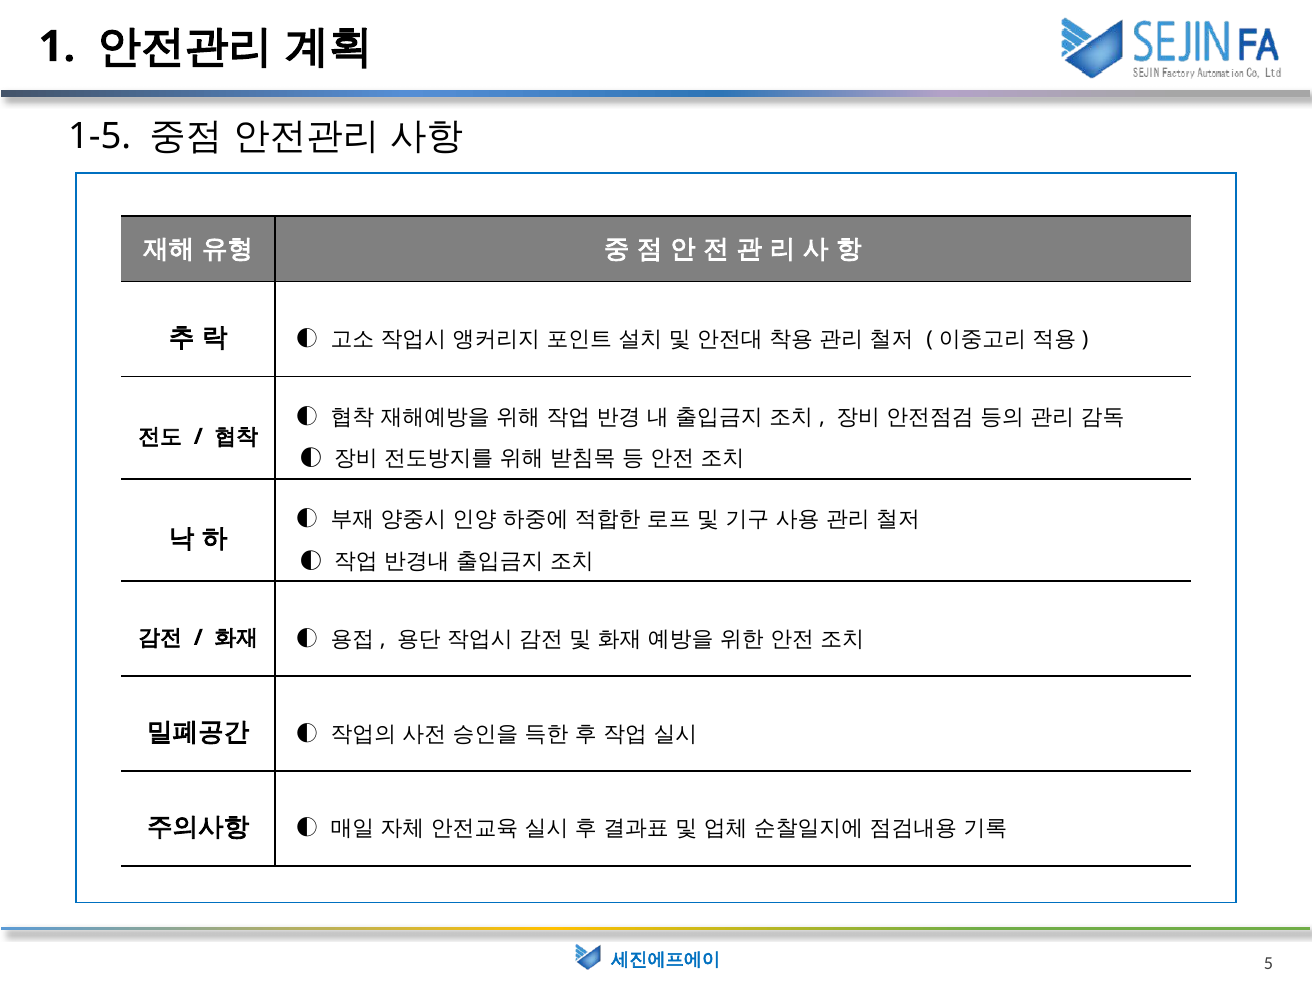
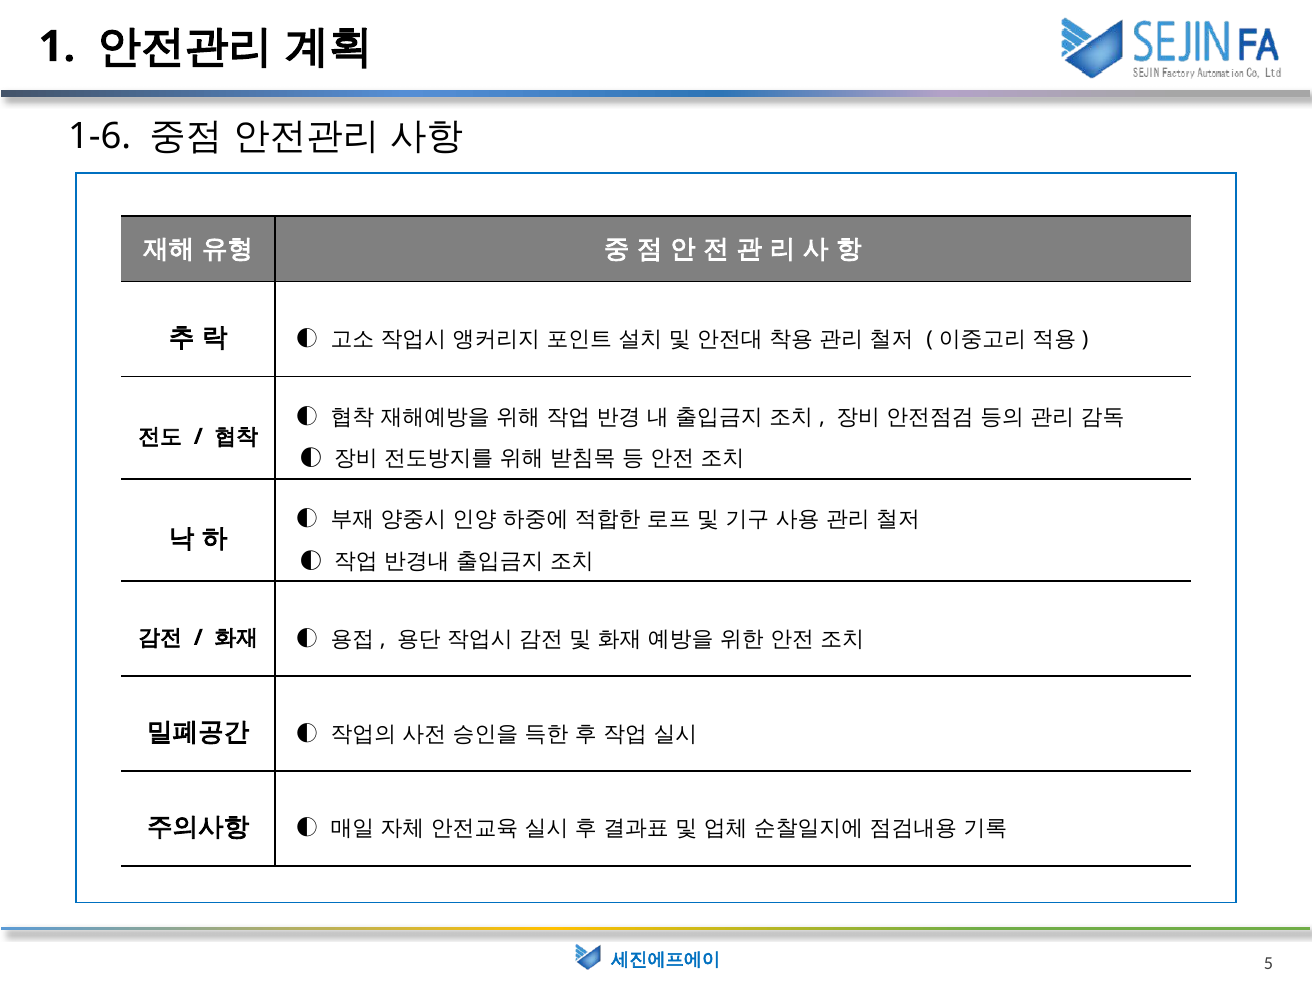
1-5: 1-5 -> 1-6 (100, 136)
